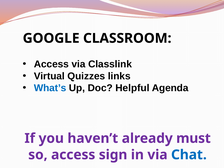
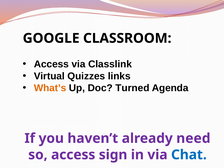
What’s colour: blue -> orange (50, 88)
Helpful: Helpful -> Turned (132, 88)
must: must -> need (193, 138)
